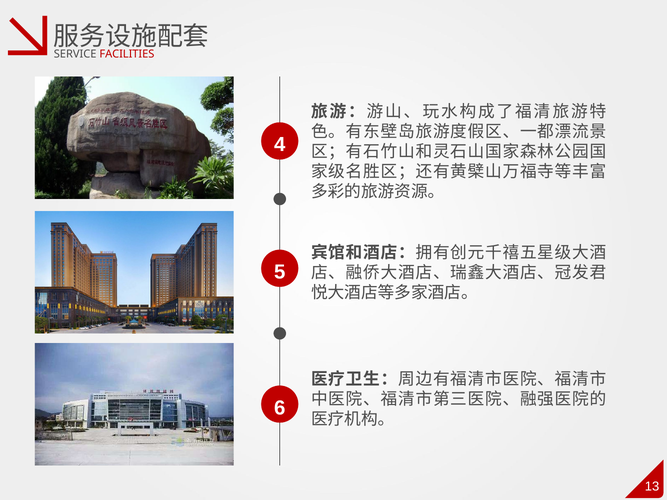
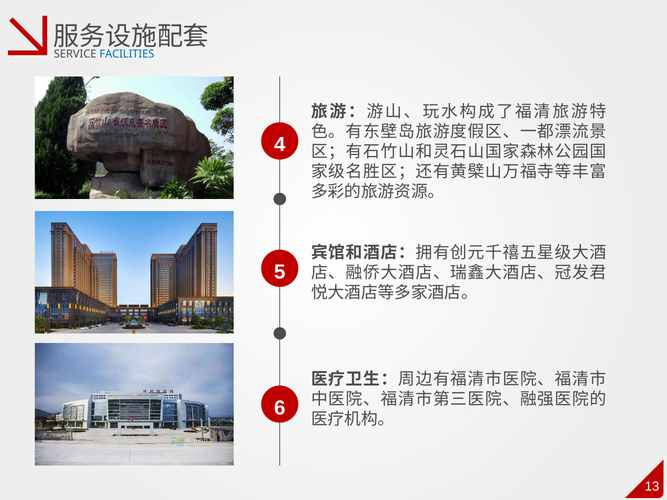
FACILITIES colour: red -> blue (127, 54)
